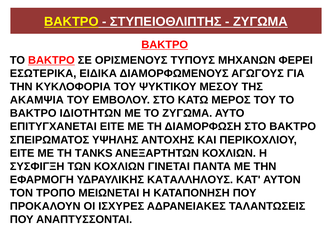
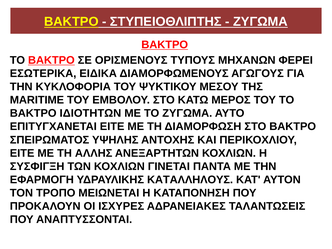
ΑΚΑΜΨΙΑ: ΑΚΑΜΨΙΑ -> MARITIME (37, 100)
TANKS: TANKS -> ΑΛΛΗΣ (94, 153)
